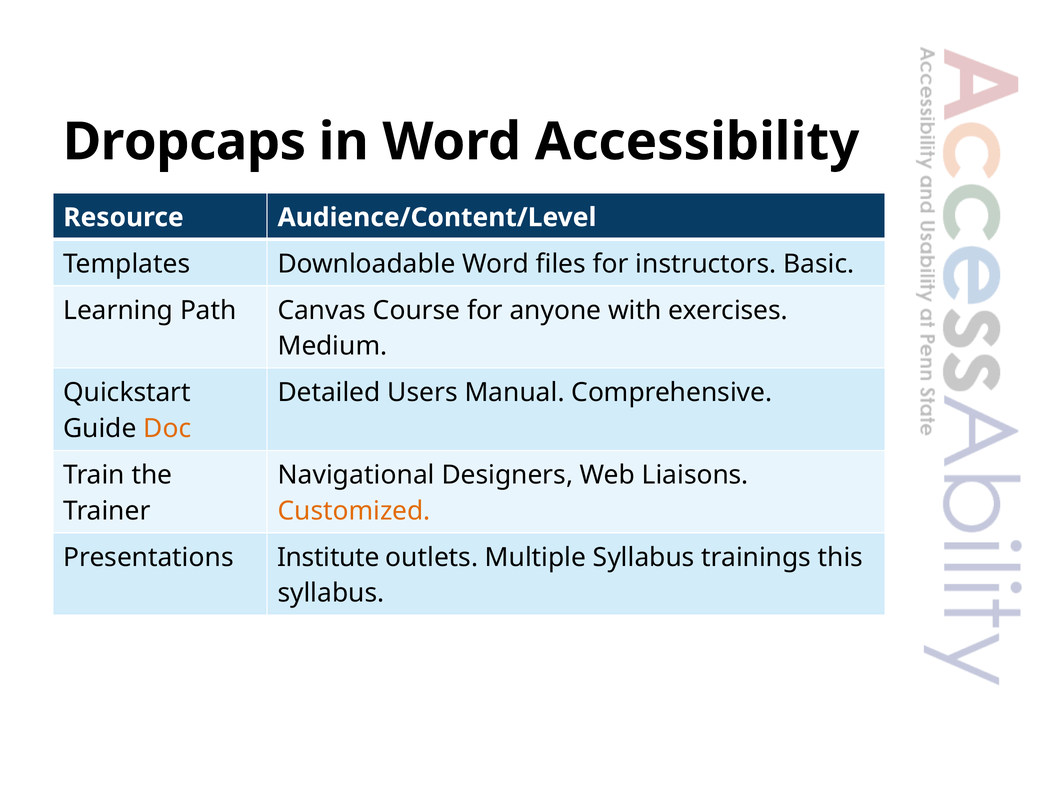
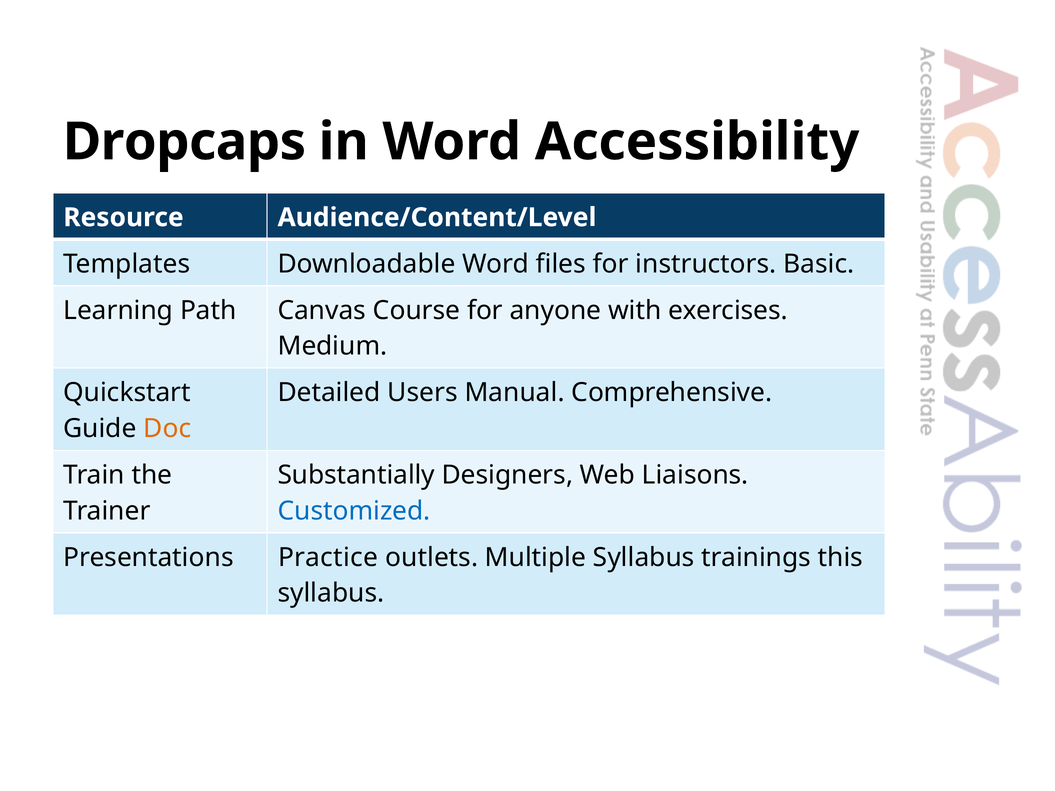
Navigational: Navigational -> Substantially (356, 475)
Customized colour: orange -> blue (354, 511)
Institute: Institute -> Practice (328, 558)
